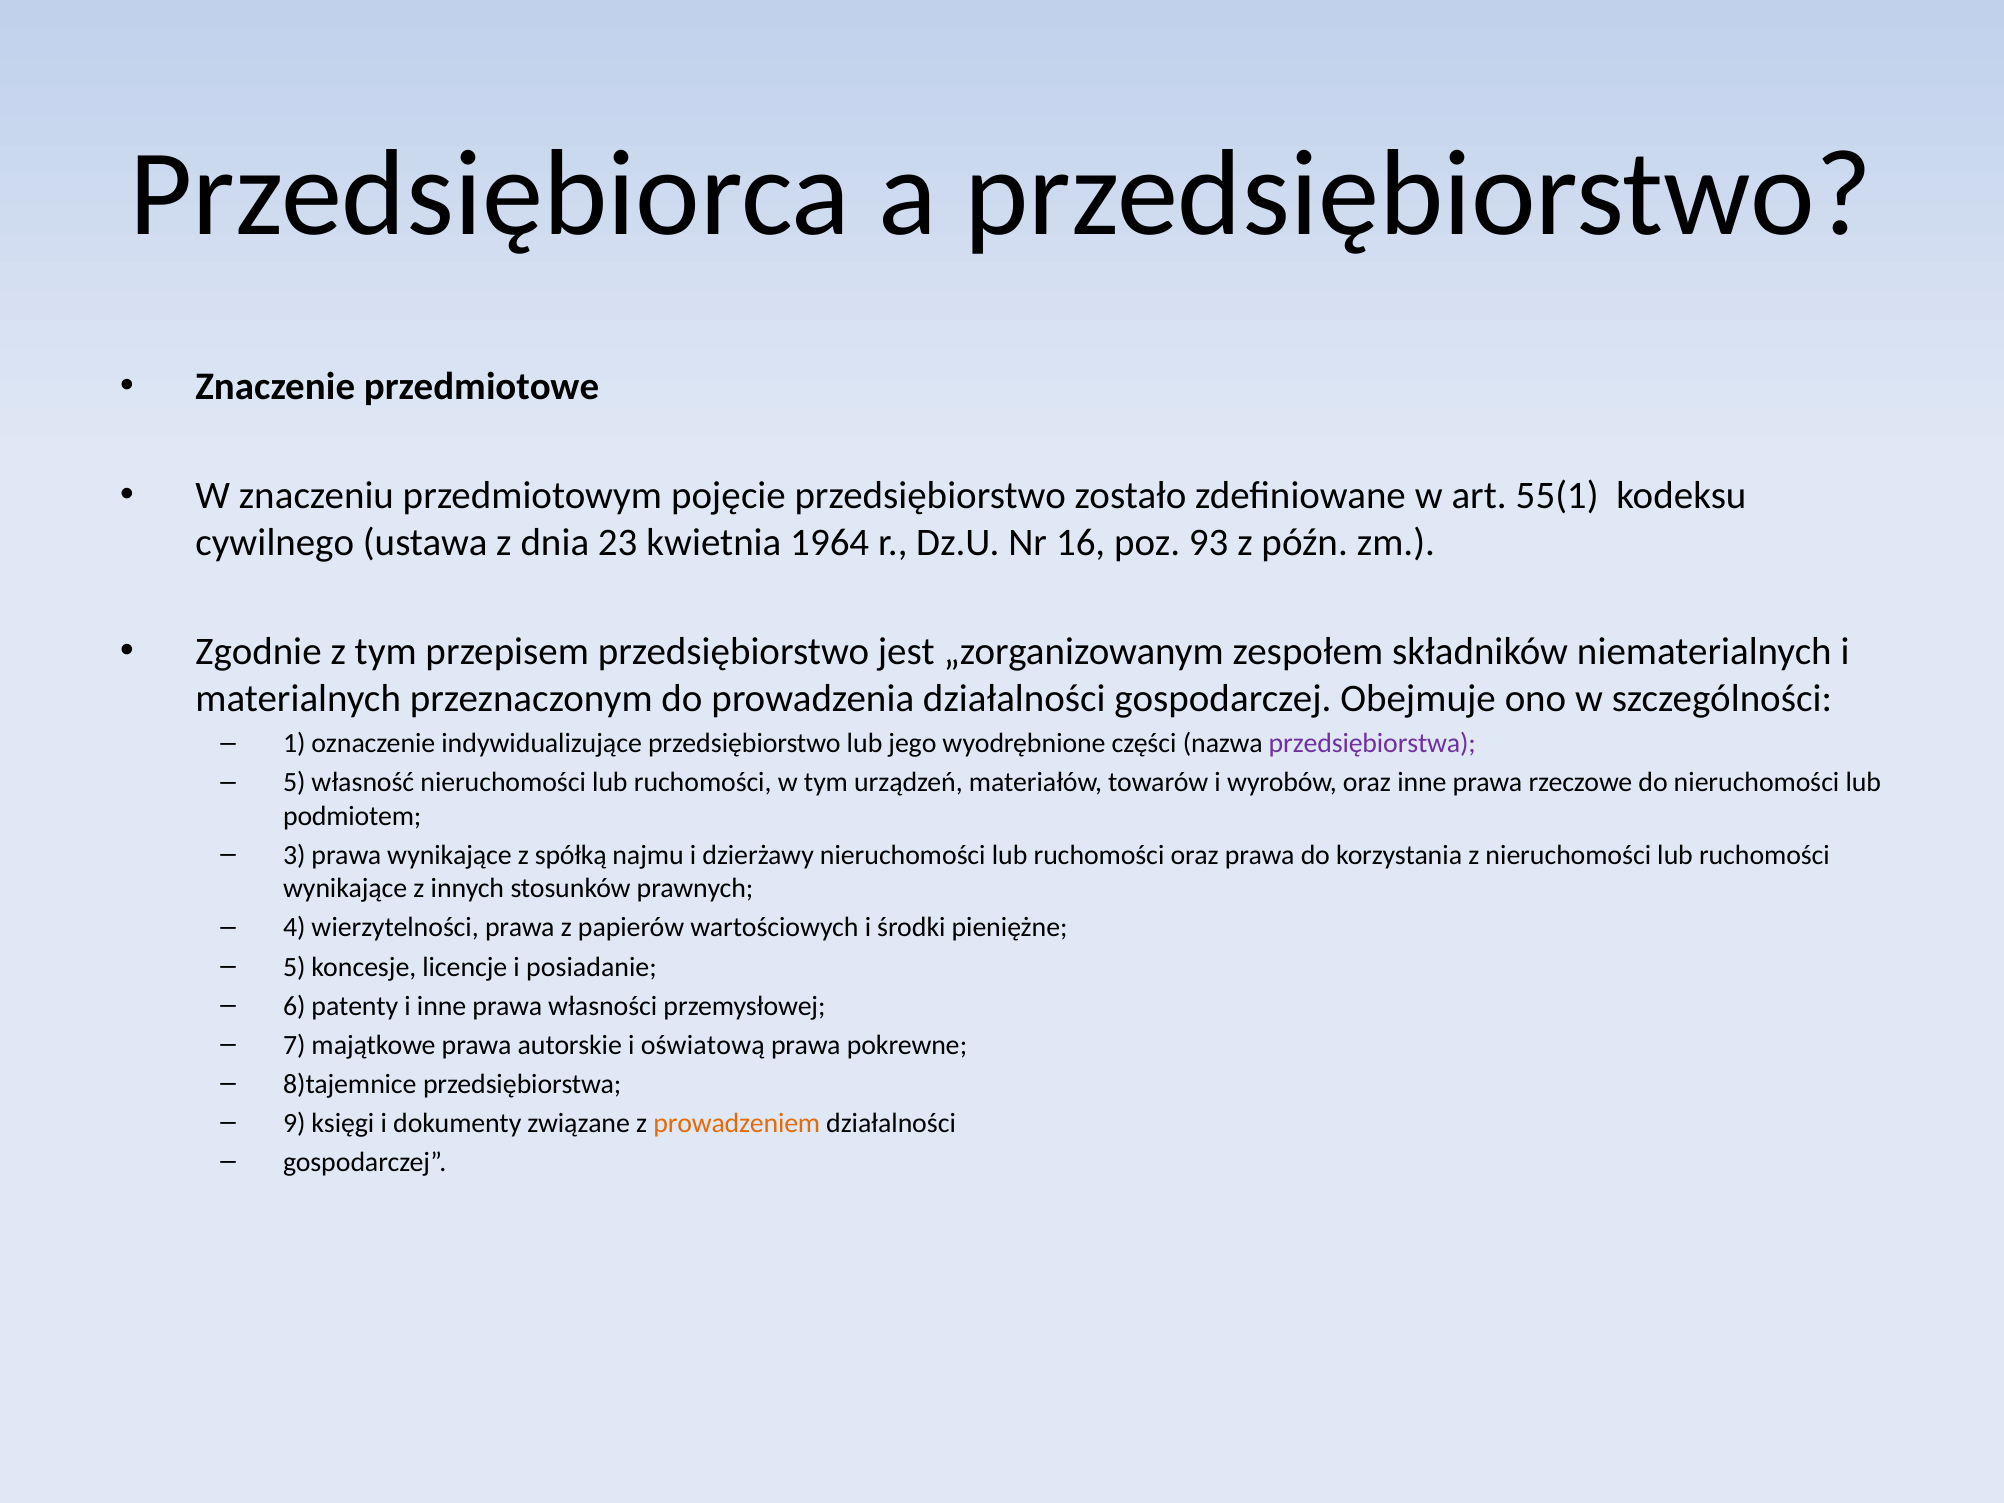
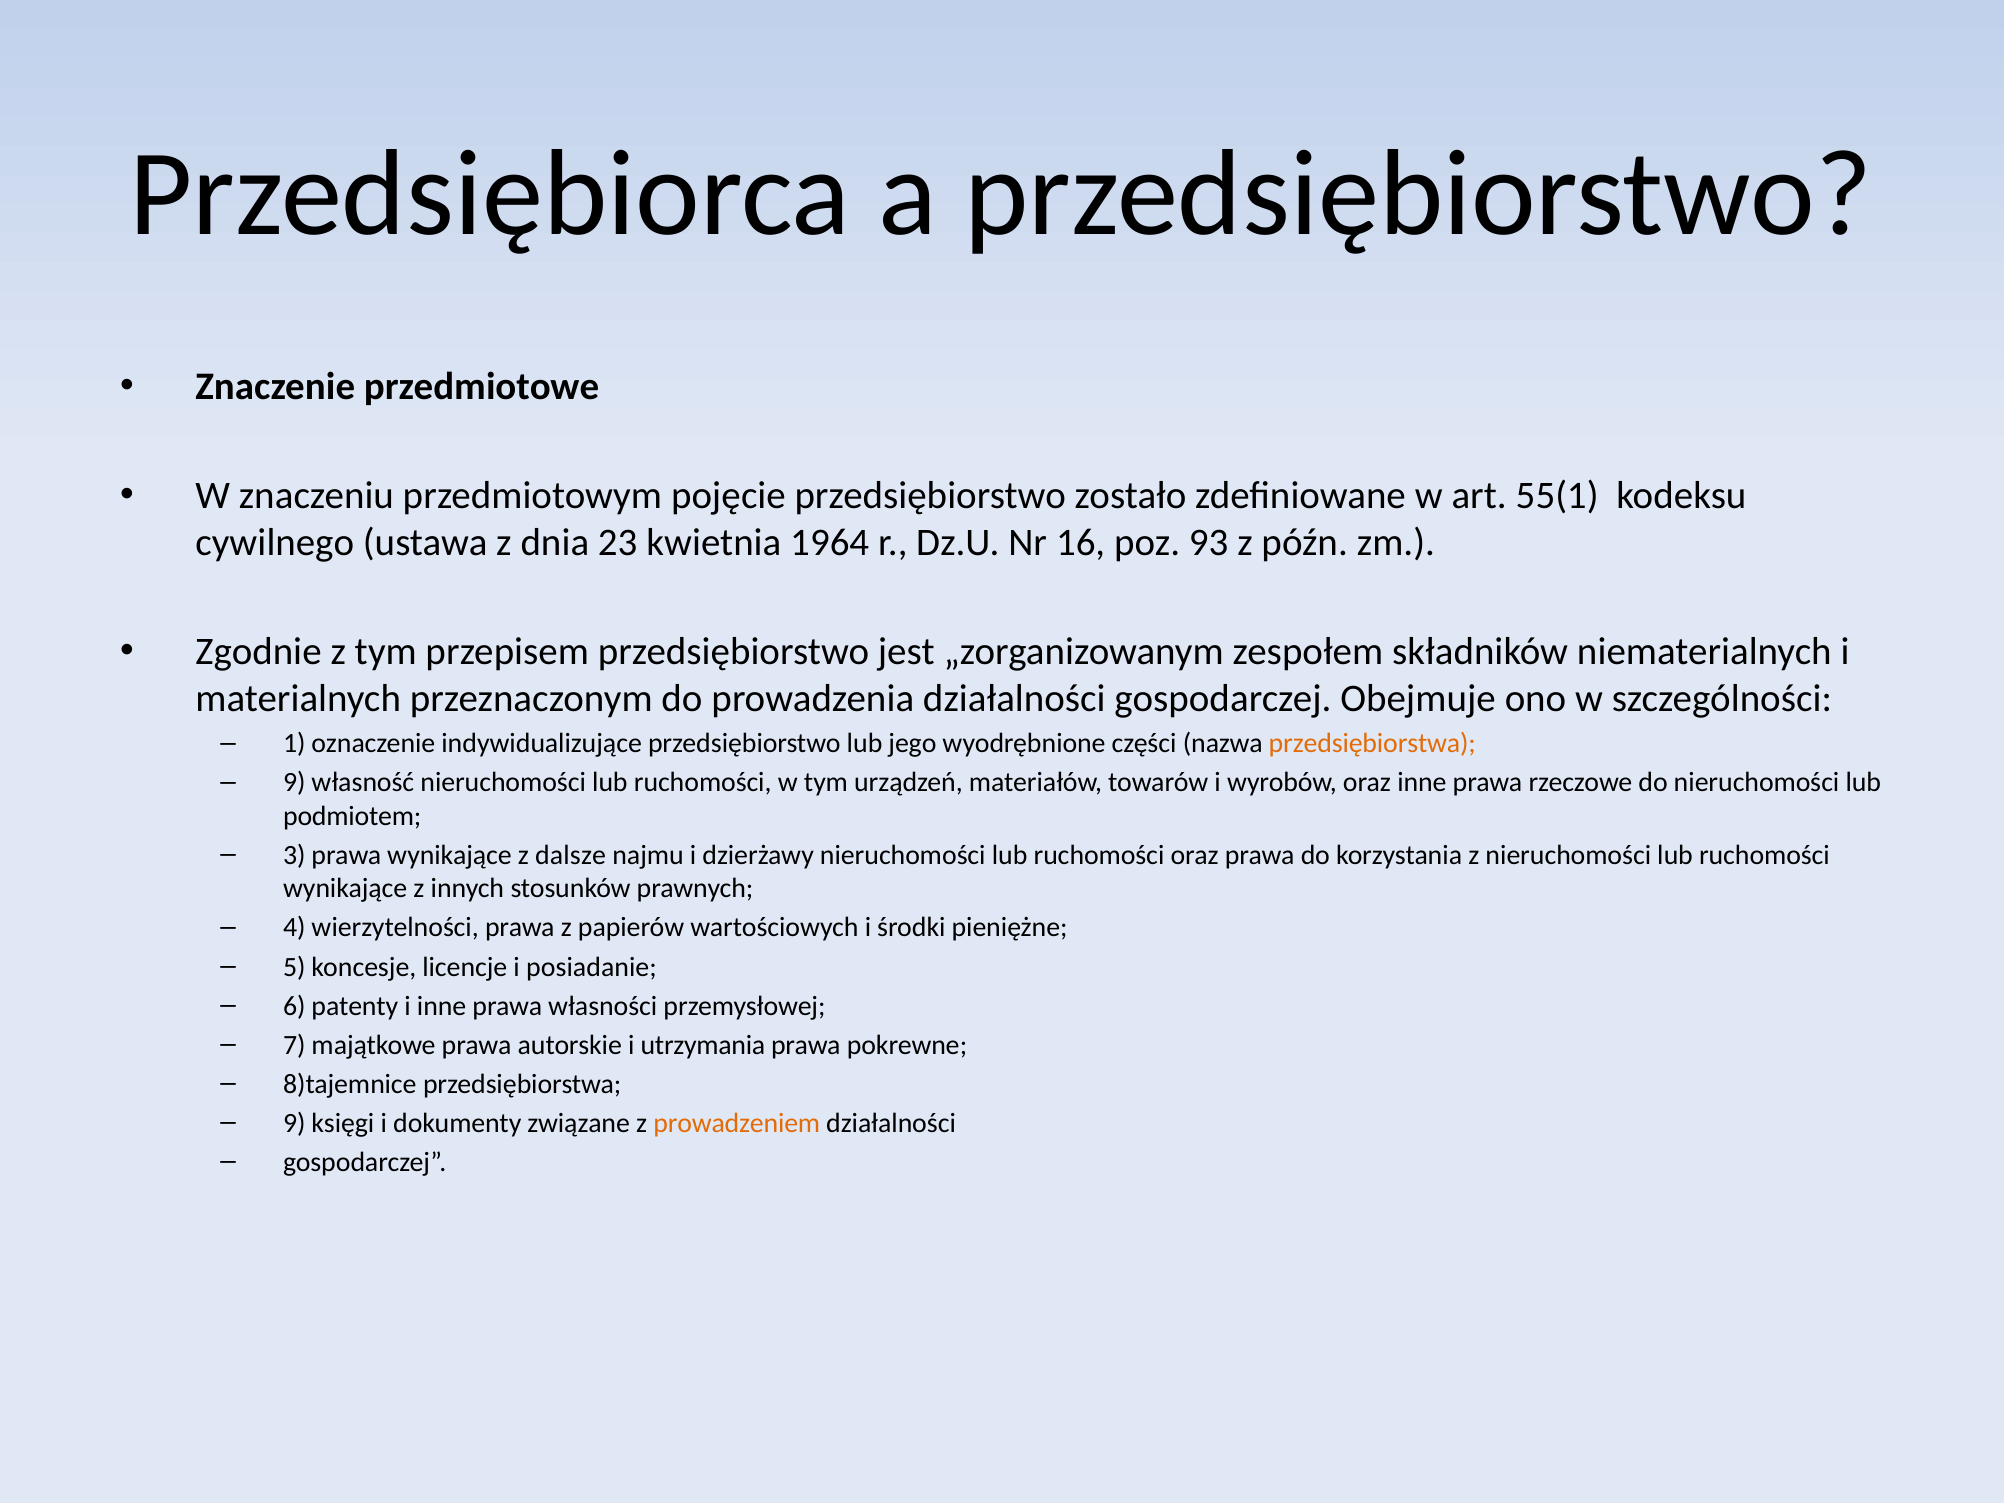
przedsiębiorstwa colour: purple -> orange (1372, 744)
5: 5 -> 9 (294, 783)
spółką: spółką -> dalsze (571, 855)
oświatową: oświatową -> utrzymania (703, 1045)
